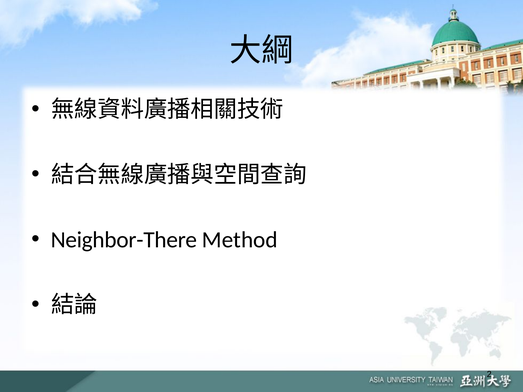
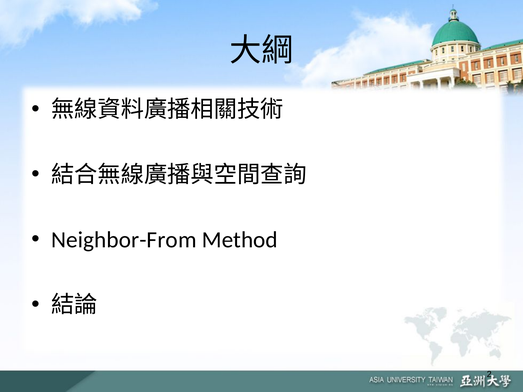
Neighbor-There: Neighbor-There -> Neighbor-From (124, 240)
